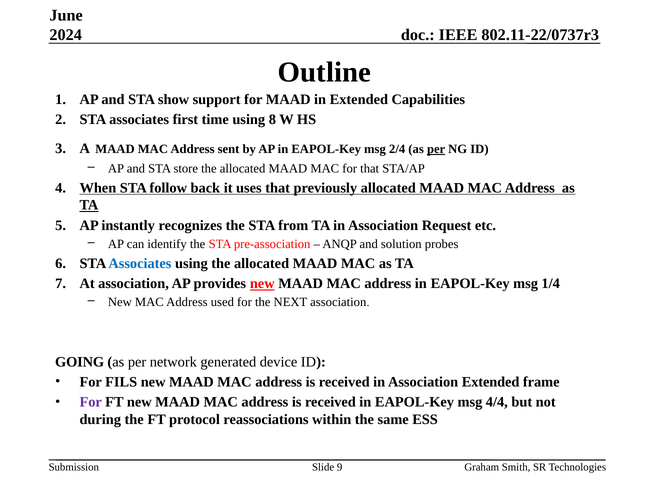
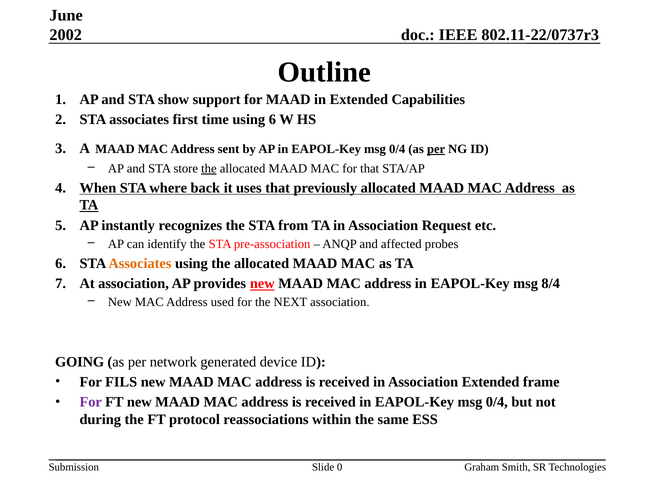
2024: 2024 -> 2002 (66, 35)
using 8: 8 -> 6 (272, 120)
2/4: 2/4 -> 0/4 (397, 149)
the underline: none -> present (209, 169)
follow: follow -> where (168, 188)
solution: solution -> affected (401, 244)
Associates colour: blue -> orange (140, 263)
1/4: 1/4 -> 8/4 (551, 283)
4/4: 4/4 -> 0/4 (497, 402)
9: 9 -> 0 (340, 467)
